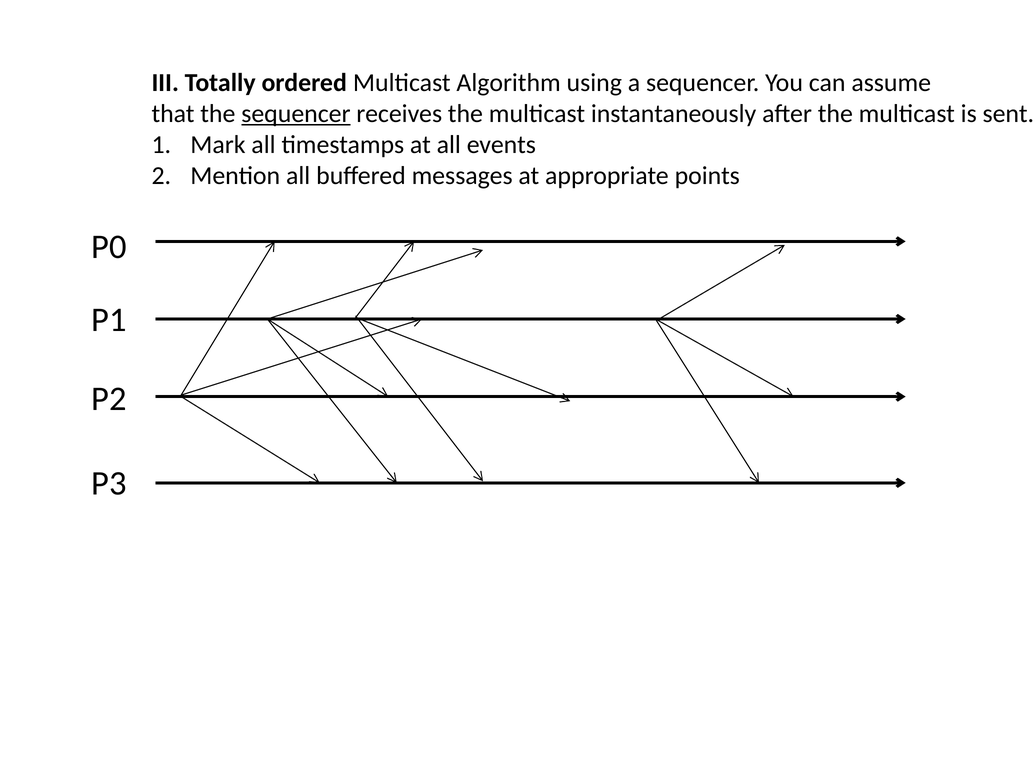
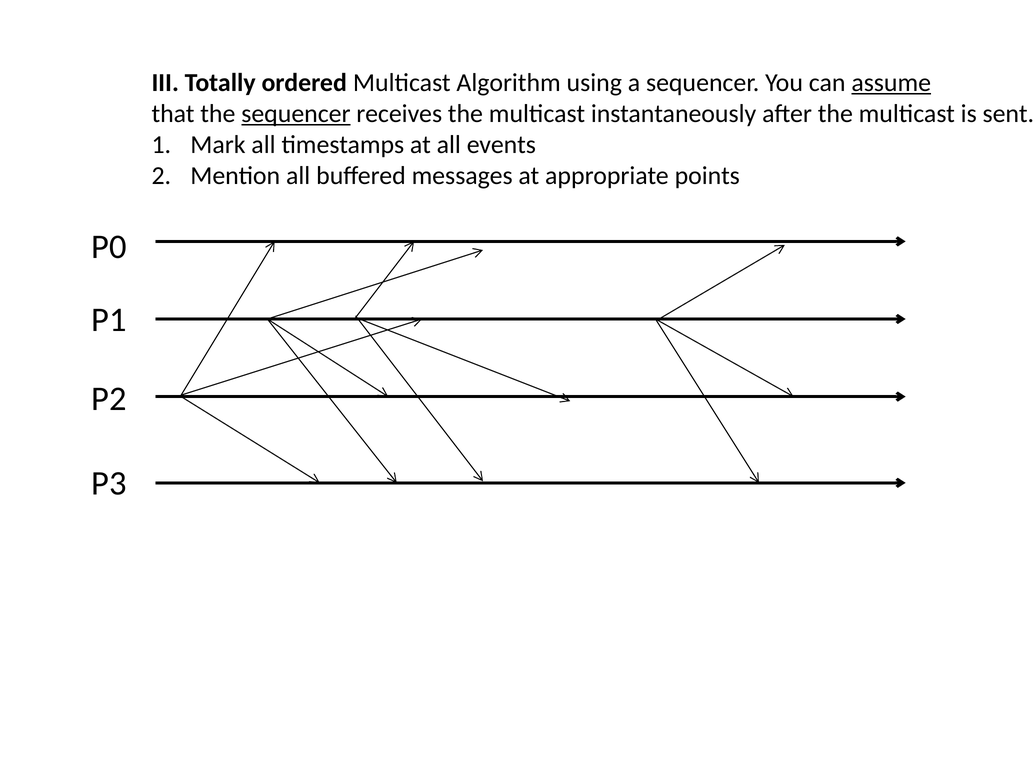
assume underline: none -> present (891, 83)
